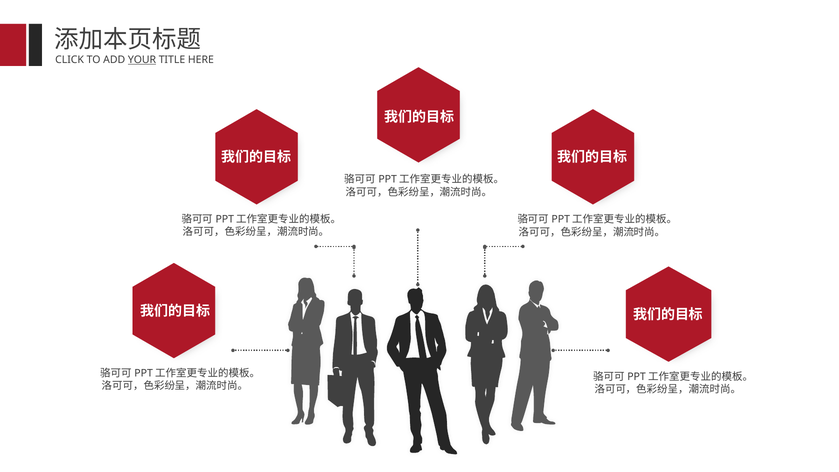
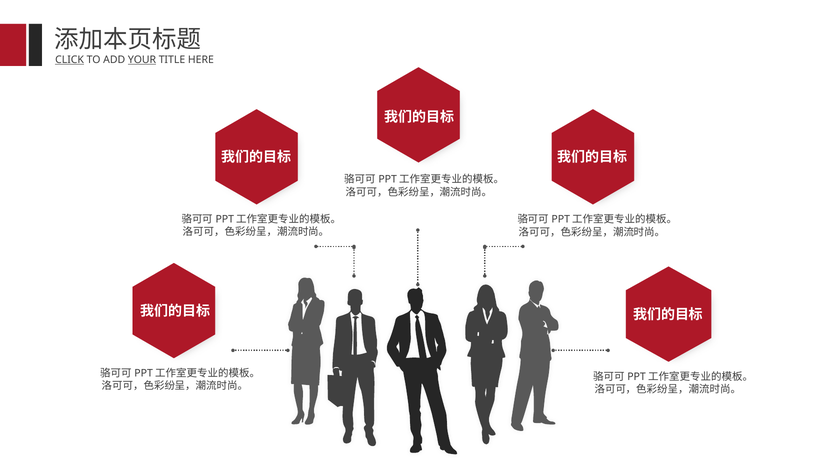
CLICK underline: none -> present (70, 60)
